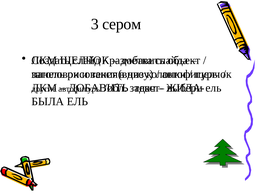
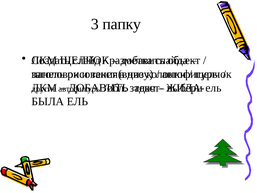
сером: сером -> папку (122, 24)
